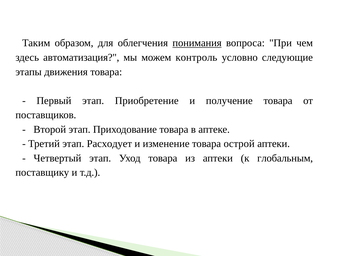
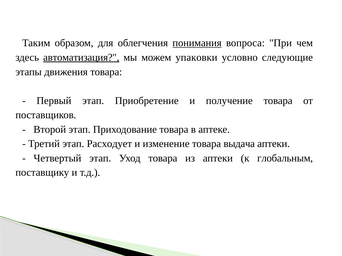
автоматизация underline: none -> present (81, 58)
контроль: контроль -> упаковки (196, 58)
острой: острой -> выдача (239, 144)
